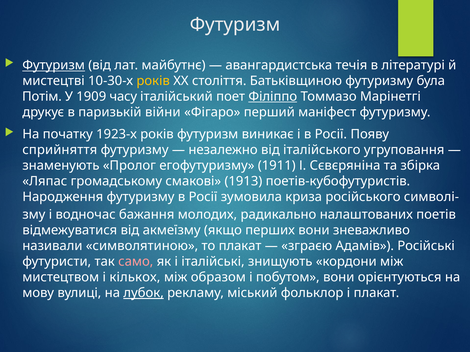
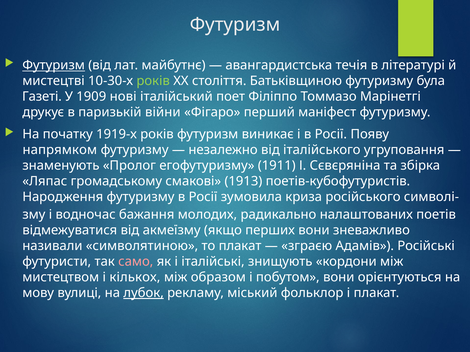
років colour: yellow -> light green (153, 81)
Потім: Потім -> Газеті (42, 97)
часу: часу -> нові (123, 97)
Філіппо underline: present -> none (273, 97)
1923-х: 1923-х -> 1919-х (117, 134)
сприйняття: сприйняття -> напрямком (60, 150)
